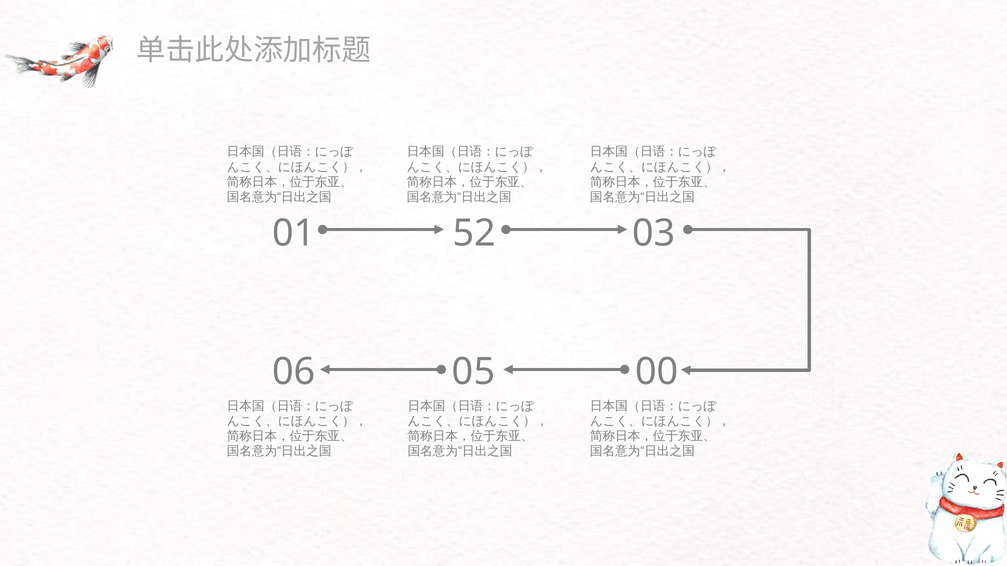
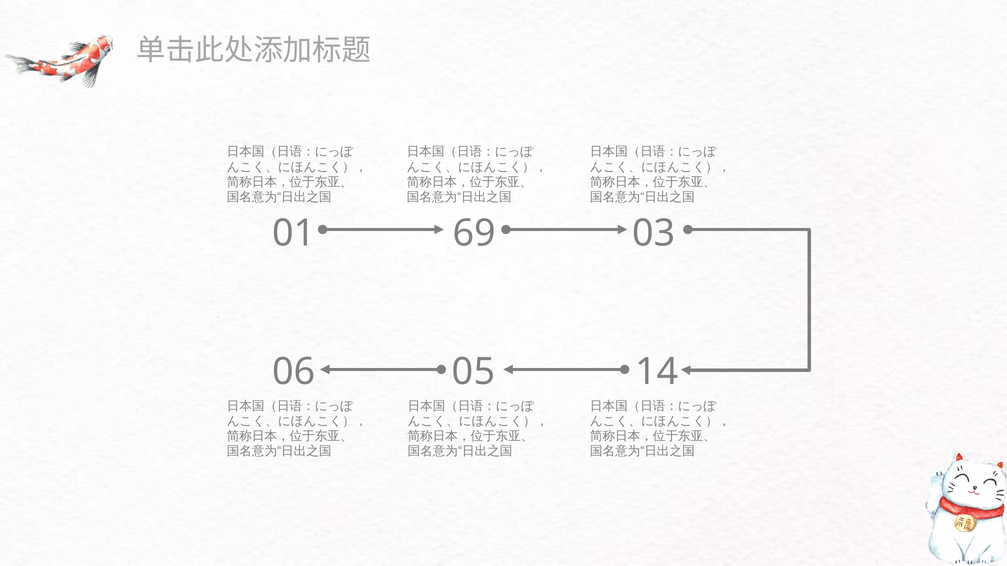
52: 52 -> 69 (474, 234)
00: 00 -> 14 (657, 372)
